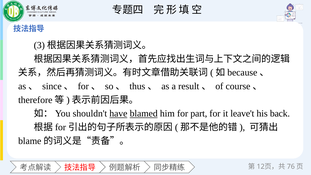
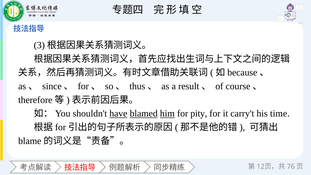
him underline: none -> present (167, 114)
part: part -> pity (199, 114)
leave't: leave't -> carry't (242, 114)
back: back -> time (280, 114)
